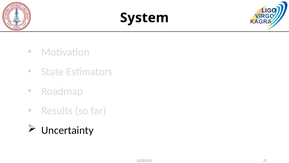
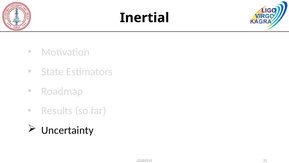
System: System -> Inertial (144, 18)
